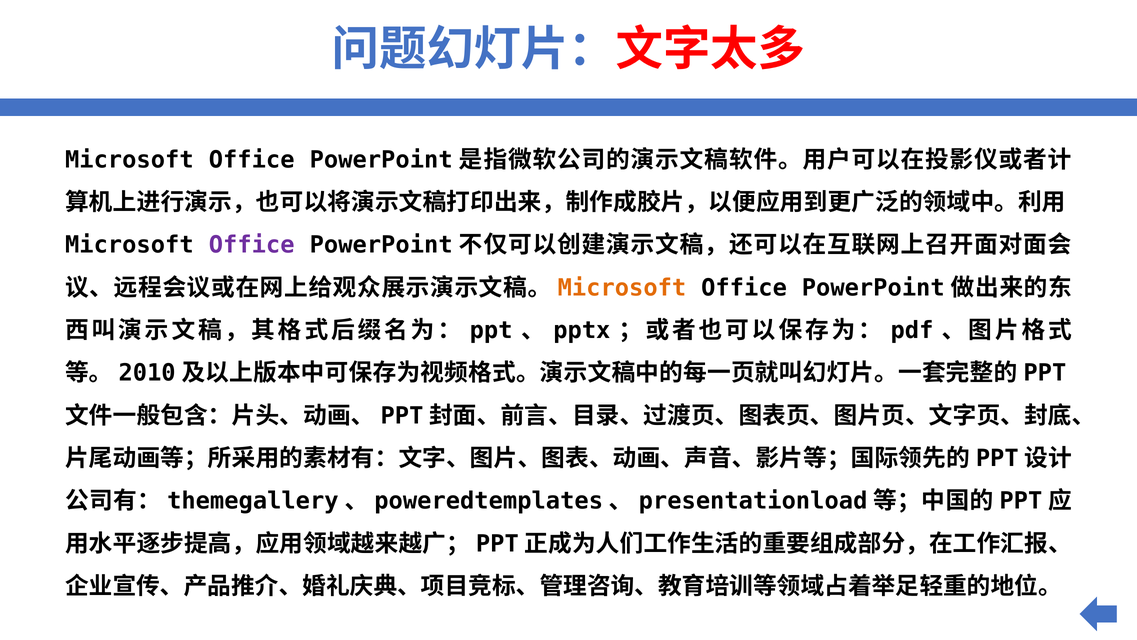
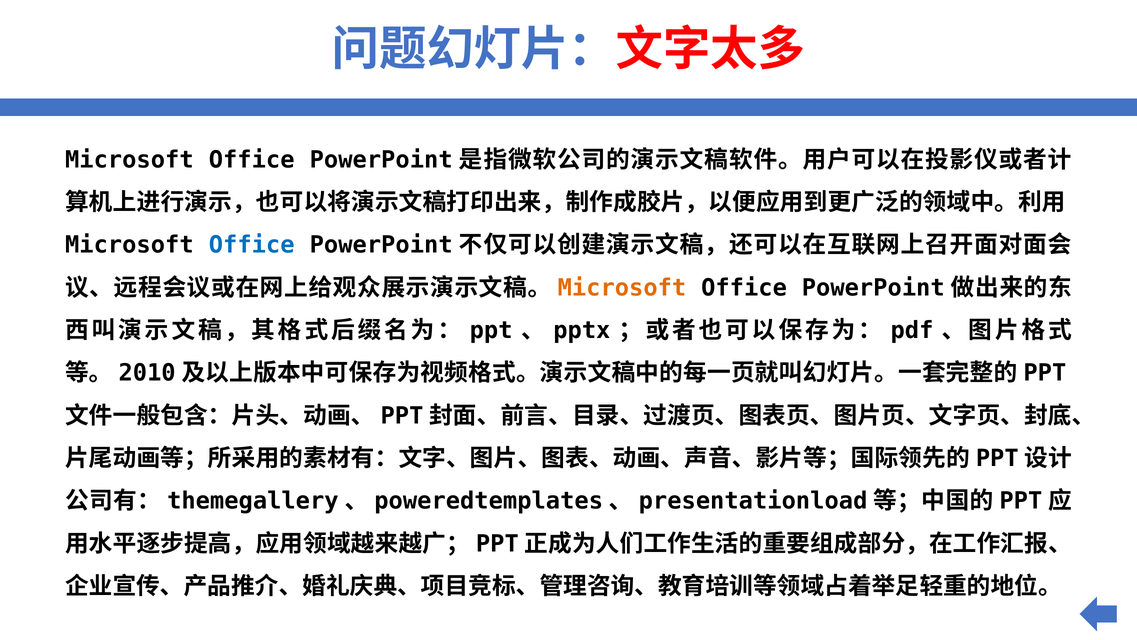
Office colour: purple -> blue (252, 245)
